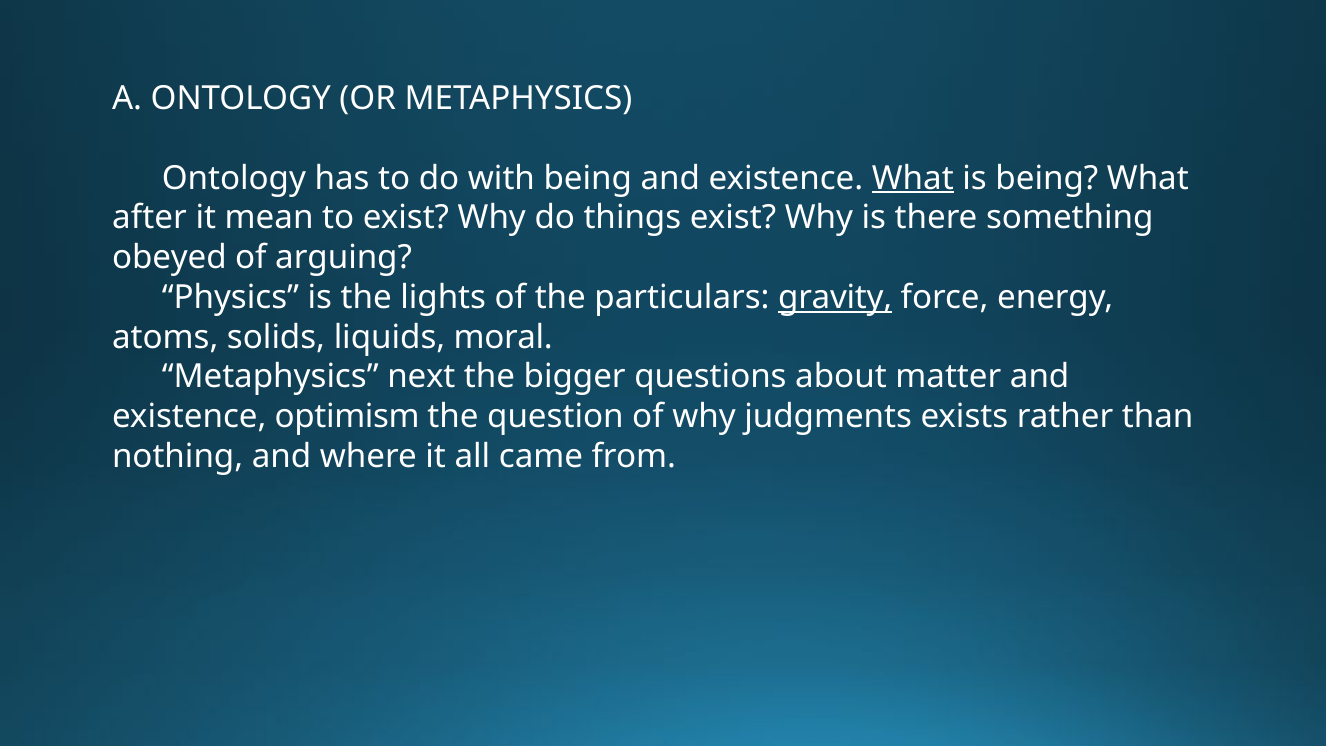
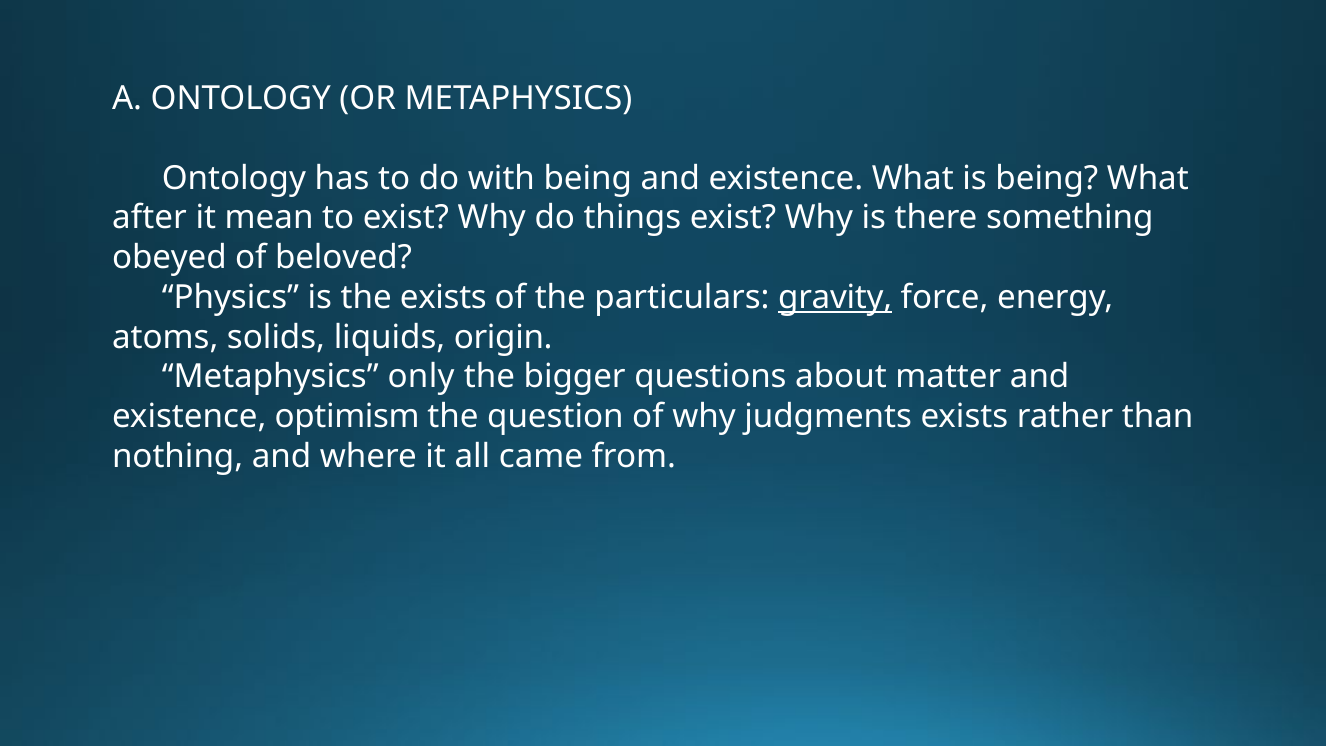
What underline: present -> none (913, 178)
arguing: arguing -> beloved (344, 258)
the lights: lights -> exists (443, 297)
moral: moral -> origin (503, 337)
next: next -> only (421, 377)
